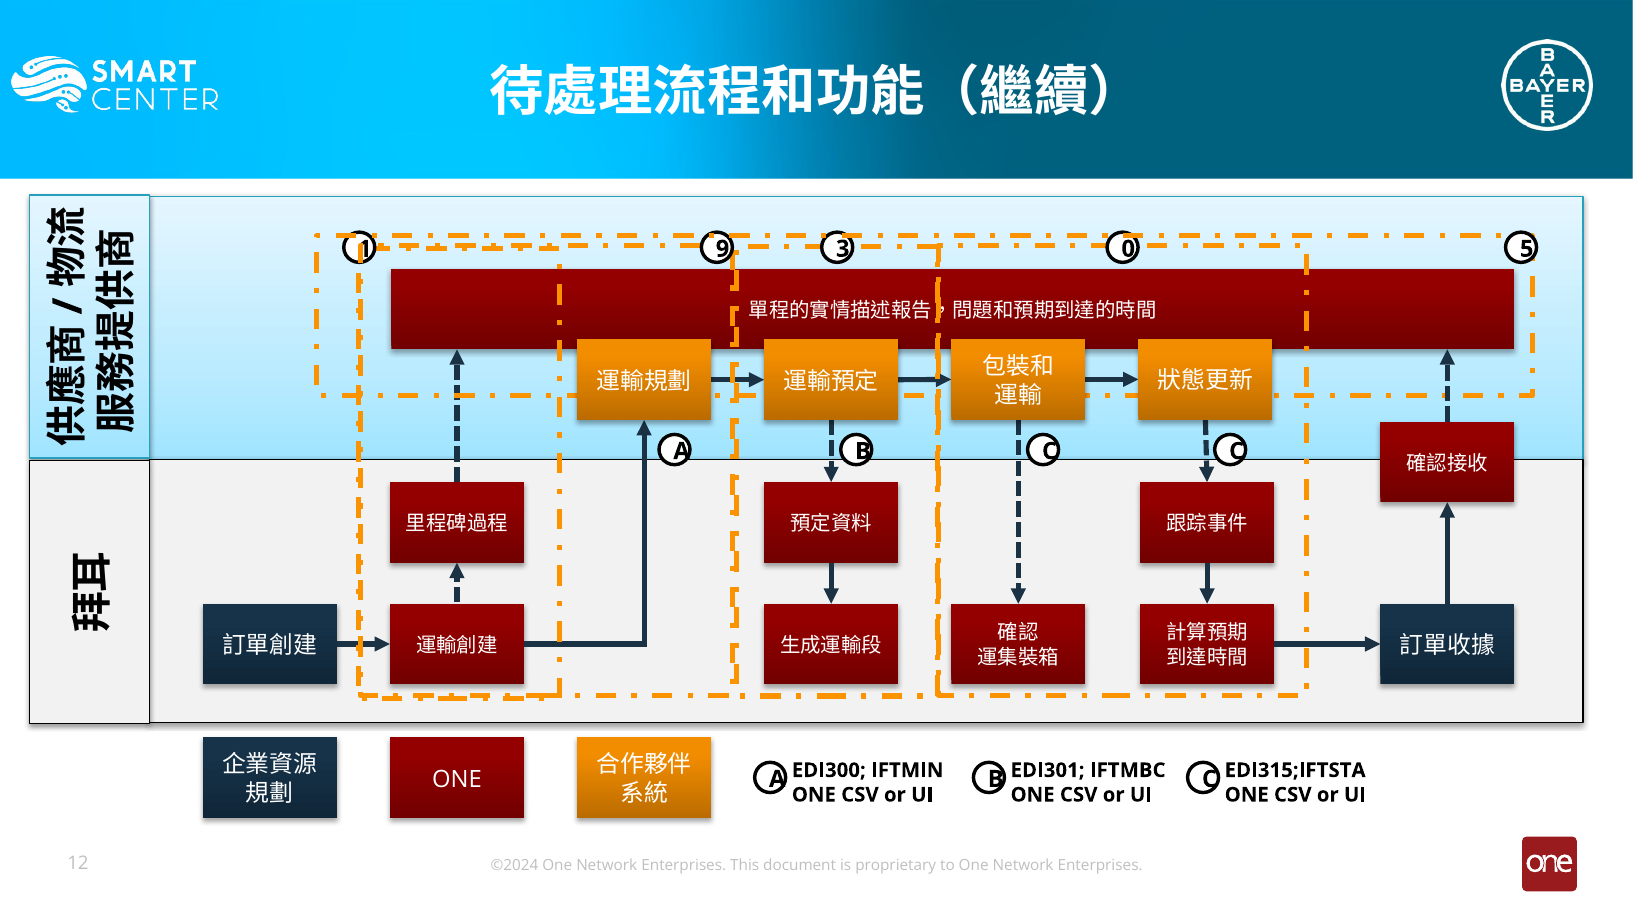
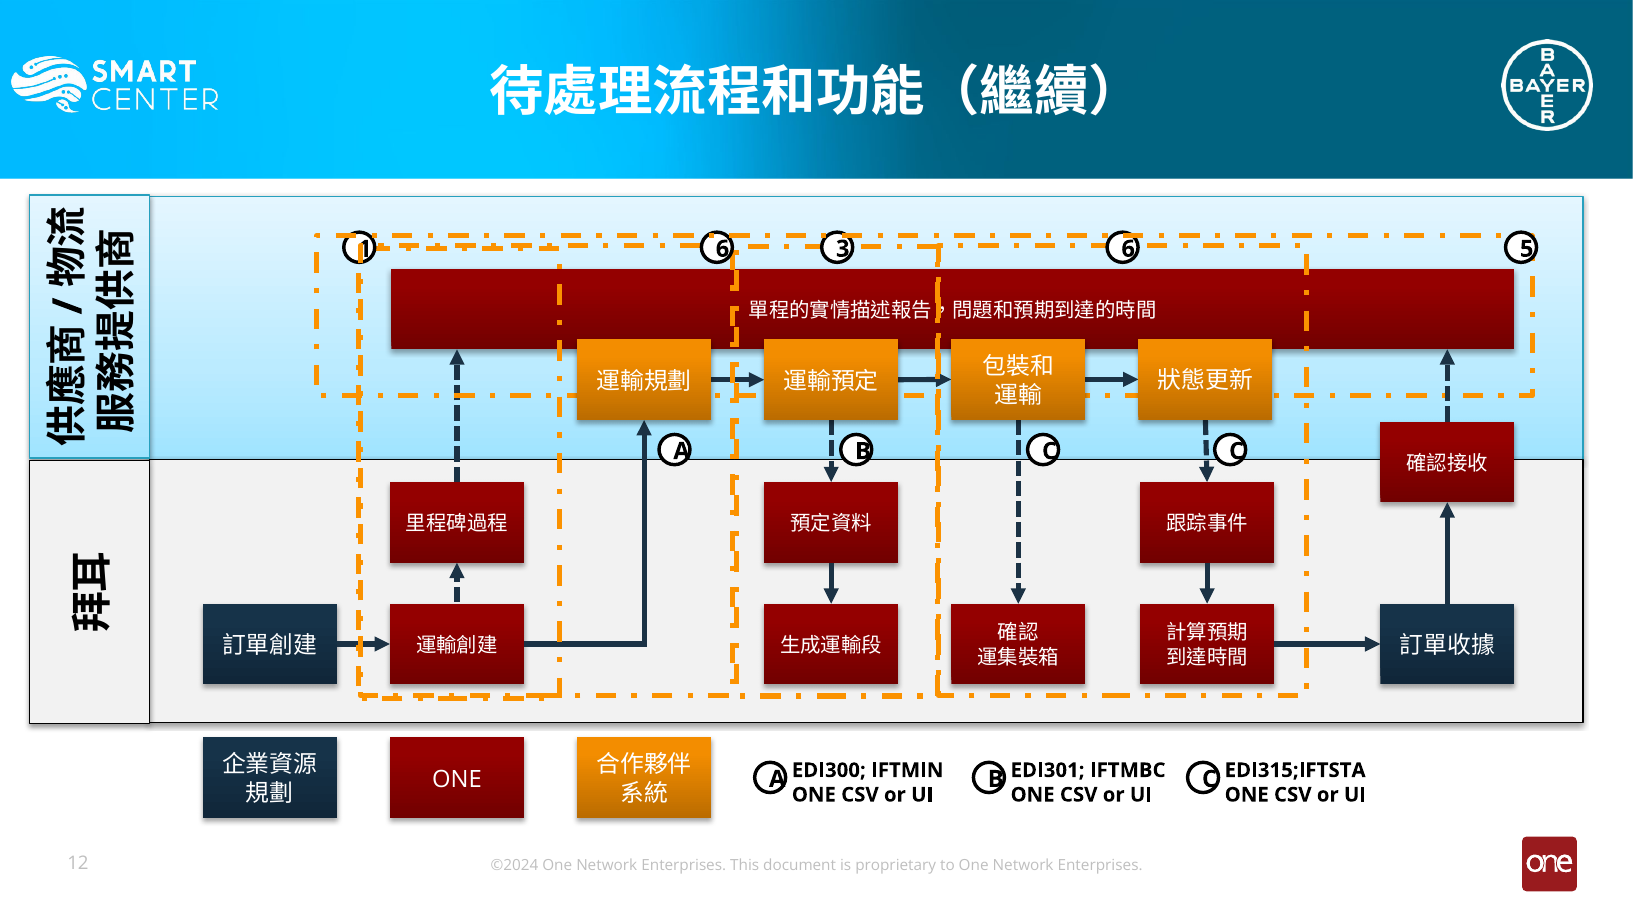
9: 9 -> 6 (723, 249)
3 0: 0 -> 6 (1128, 249)
